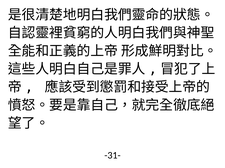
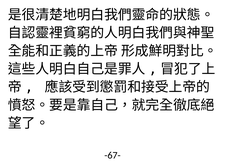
-31-: -31- -> -67- (112, 156)
